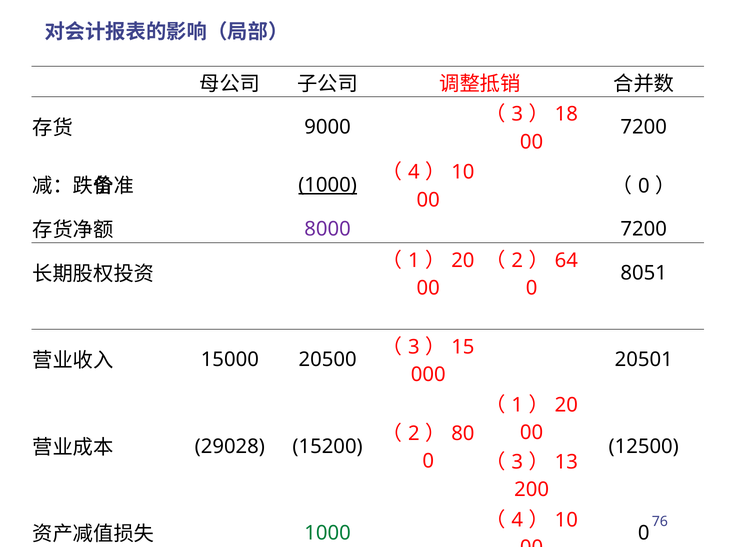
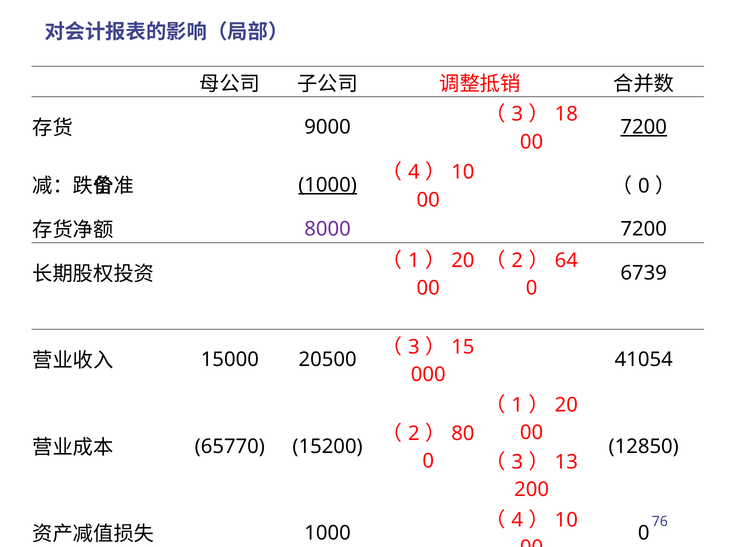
7200 underline: none -> present (644, 127)
8051: 8051 -> 6739 (644, 274)
20501: 20501 -> 41054 (644, 360)
29028: 29028 -> 65770 (230, 447)
12500: 12500 -> 12850 (644, 447)
1000 colour: green -> black (328, 534)
